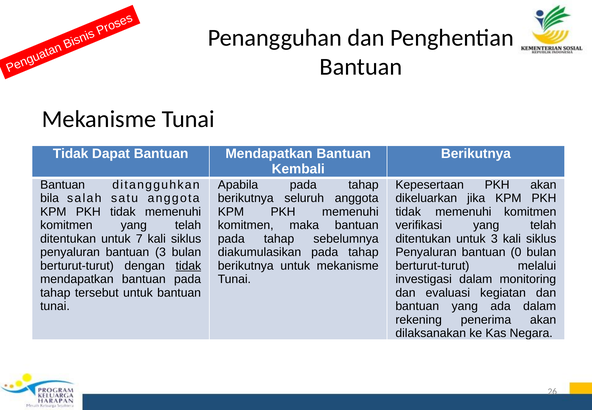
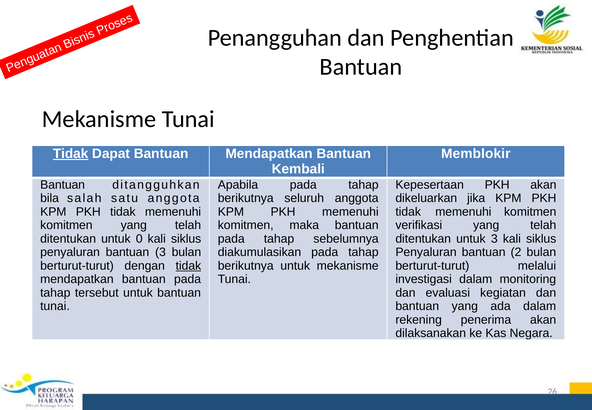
Tidak underline: none -> present (71, 154)
Berikutnya: Berikutnya -> Memblokir (476, 154)
7: 7 -> 0 (139, 239)
0: 0 -> 2 (516, 252)
